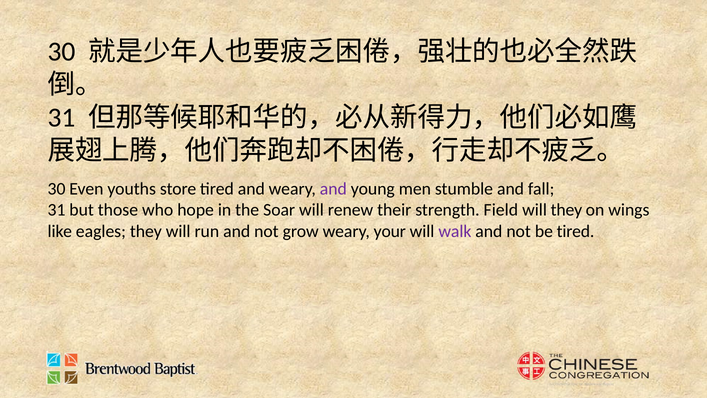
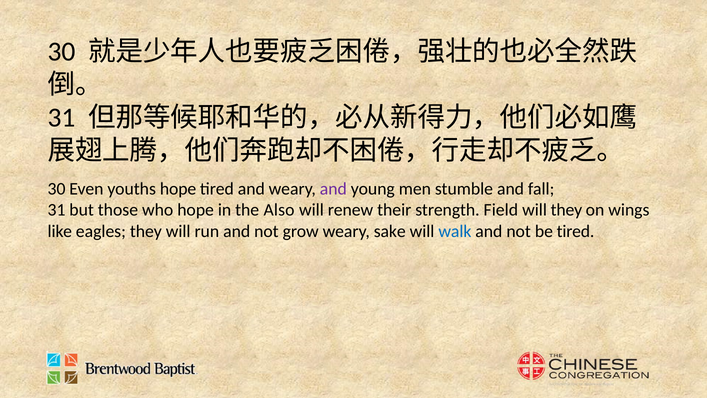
youths store: store -> hope (178, 189)
Soar: Soar -> Also (279, 210)
your: your -> sake (390, 231)
walk colour: purple -> blue (455, 231)
